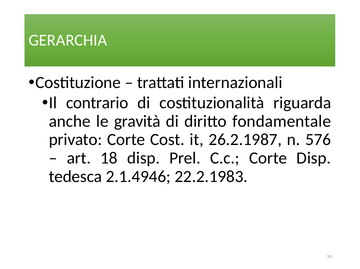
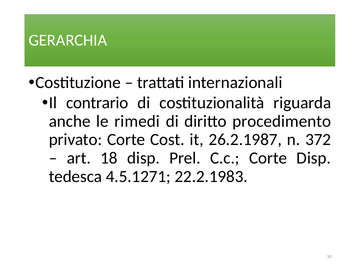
gravità: gravità -> rimedi (137, 121)
fondamentale: fondamentale -> procedimento (282, 121)
576: 576 -> 372 (318, 140)
2.1.4946: 2.1.4946 -> 4.5.1271 (138, 176)
